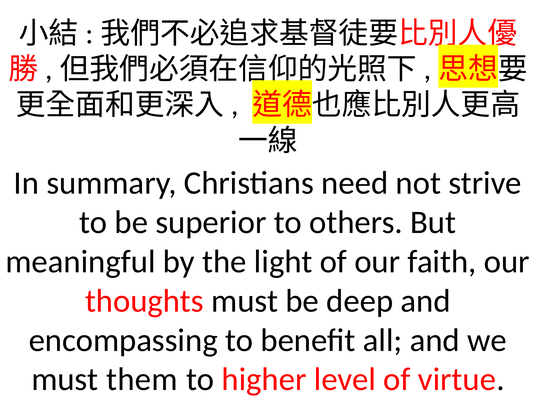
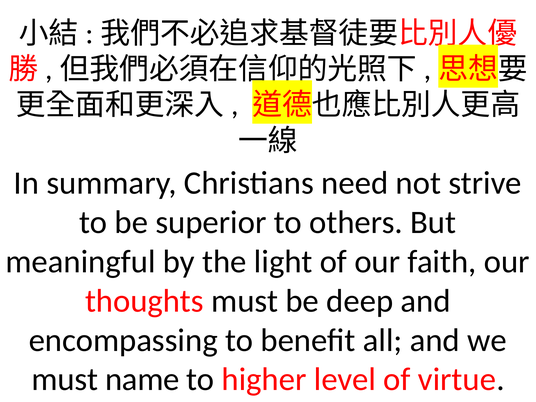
them: them -> name (142, 380)
